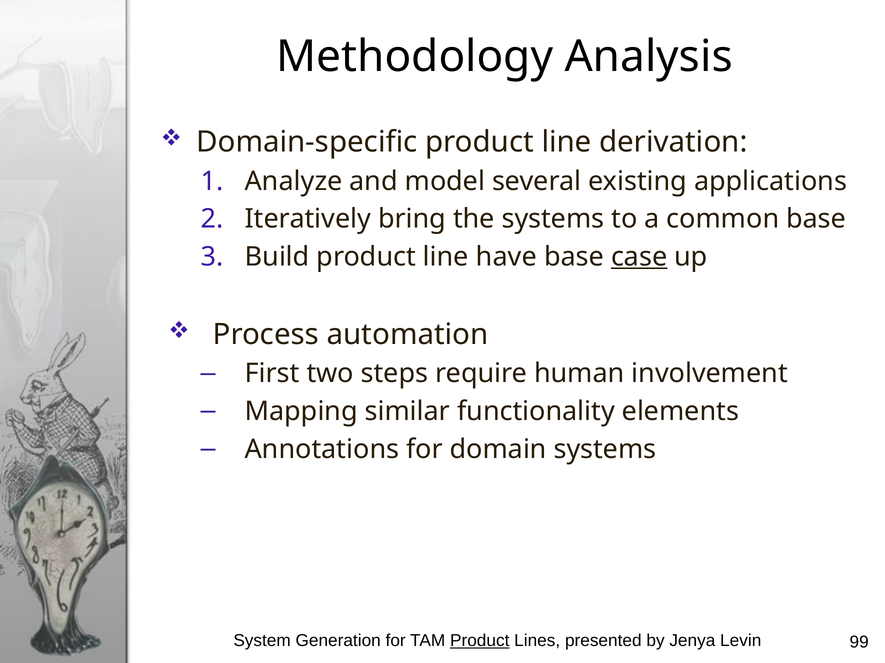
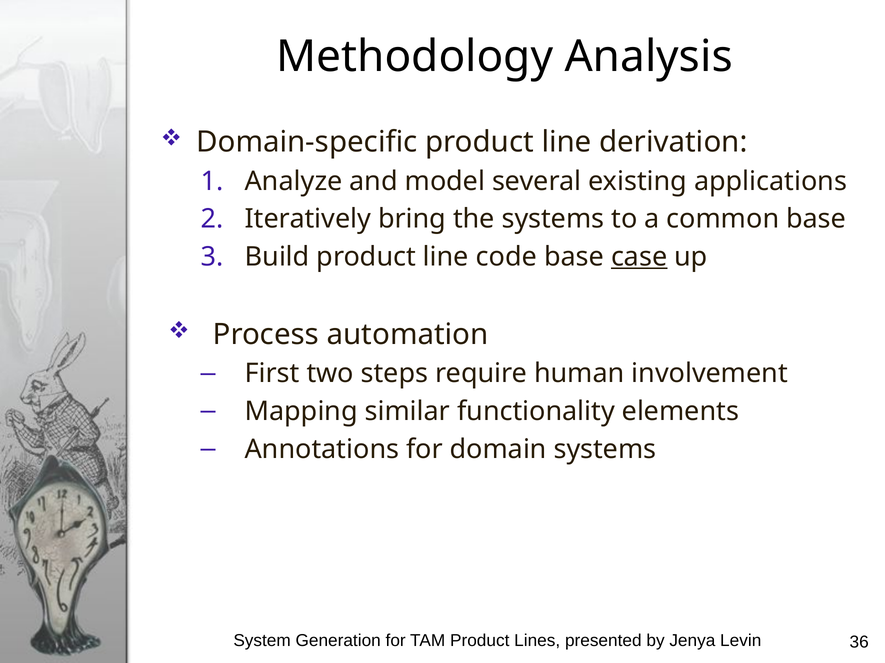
have: have -> code (506, 257)
Product underline: present -> none (480, 641)
99: 99 -> 36 (859, 643)
